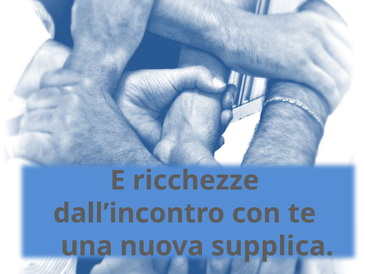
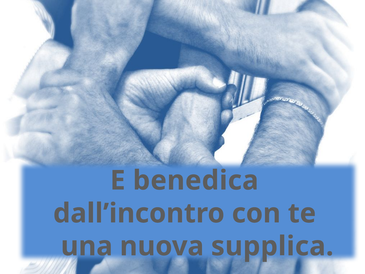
ricchezze: ricchezze -> benedica (196, 180)
